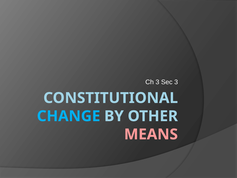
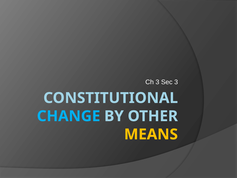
MEANS colour: pink -> yellow (151, 134)
